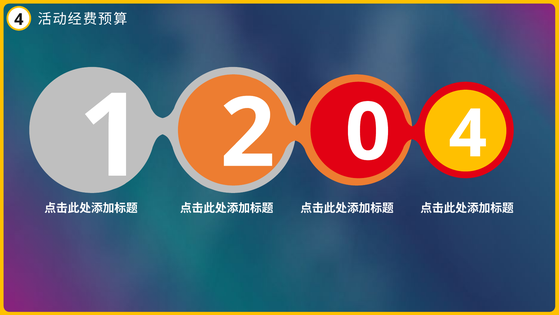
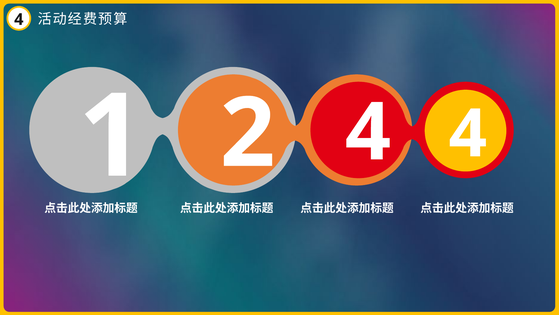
0: 0 -> 4 (368, 133)
